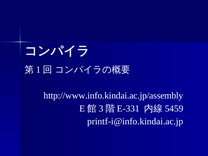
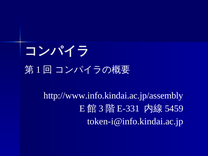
printf-i@info.kindai.ac.jp: printf-i@info.kindai.ac.jp -> token-i@info.kindai.ac.jp (135, 121)
